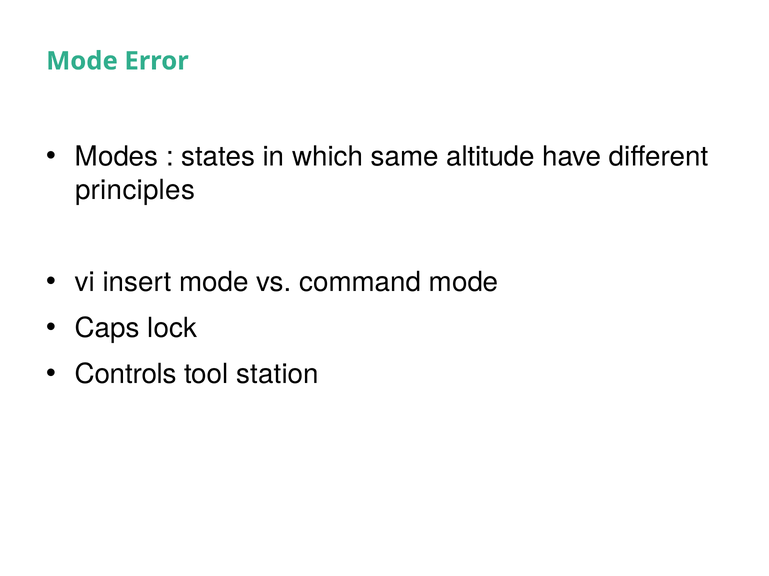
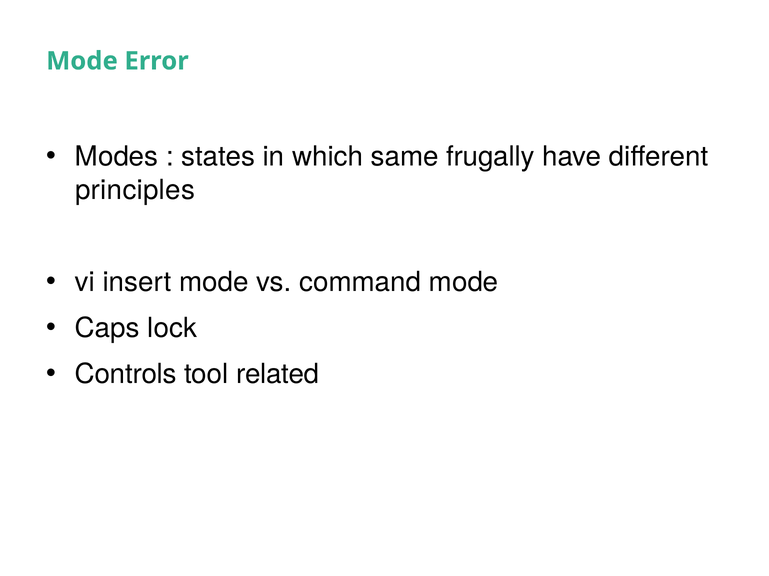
altitude: altitude -> frugally (490, 157)
station: station -> related (278, 375)
